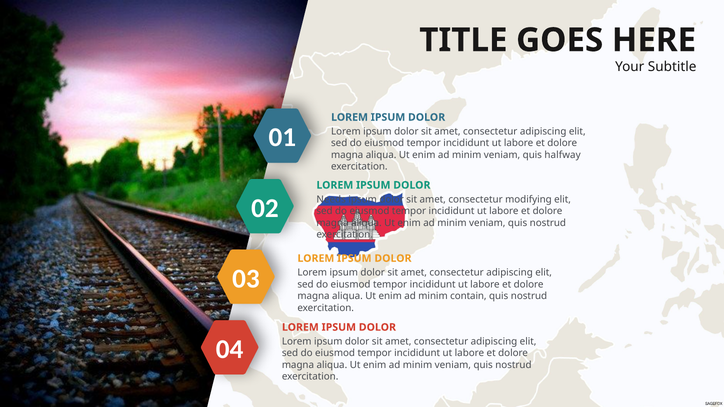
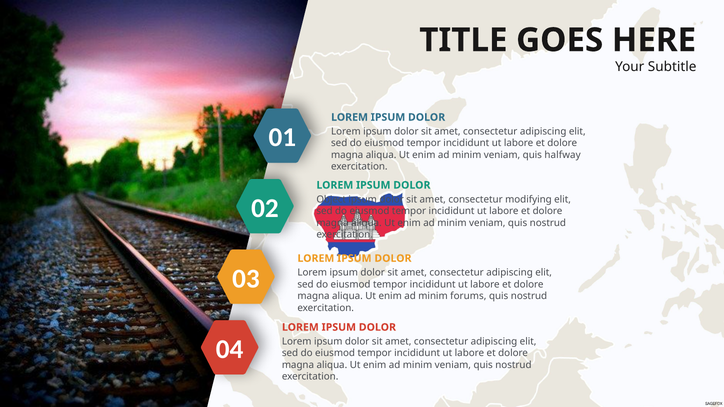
Needs: Needs -> Object (331, 199)
contain: contain -> forums (468, 296)
